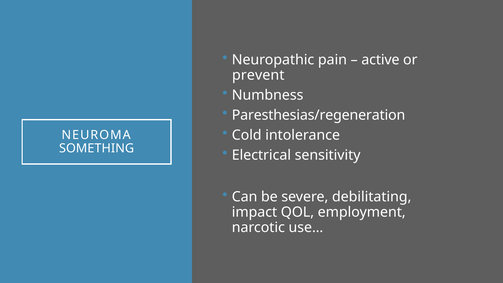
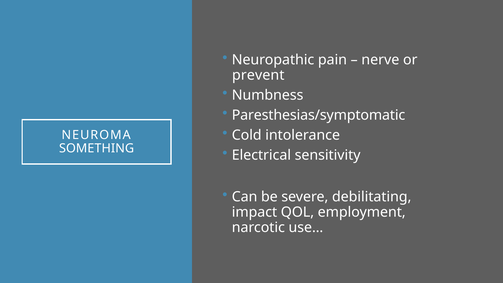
active: active -> nerve (380, 60)
Paresthesias/regeneration: Paresthesias/regeneration -> Paresthesias/symptomatic (319, 115)
